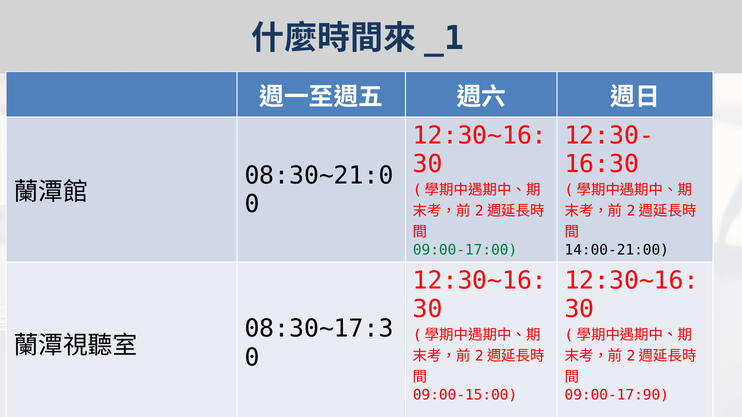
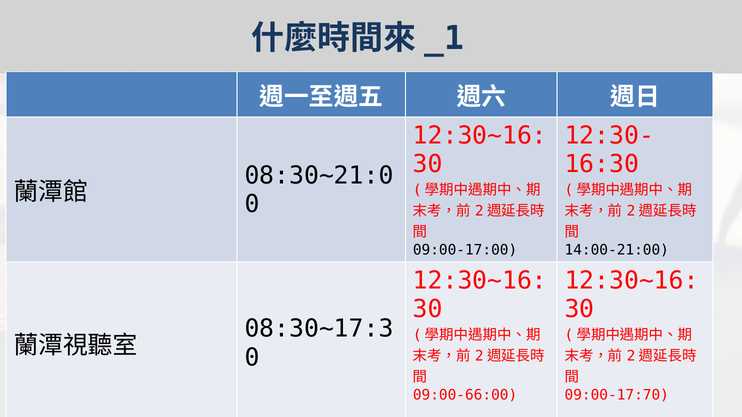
09:00-17:00 colour: green -> black (465, 250)
09:00-15:00: 09:00-15:00 -> 09:00-66:00 (465, 395)
09:00-17:90: 09:00-17:90 -> 09:00-17:70 (617, 395)
